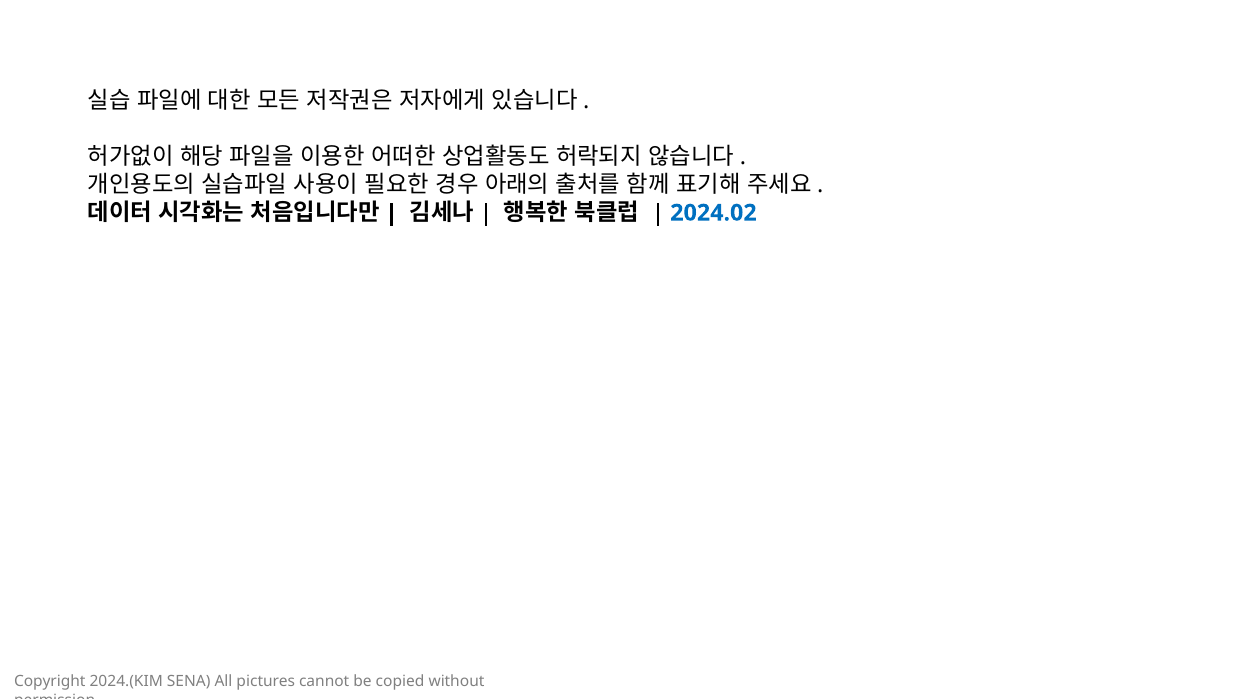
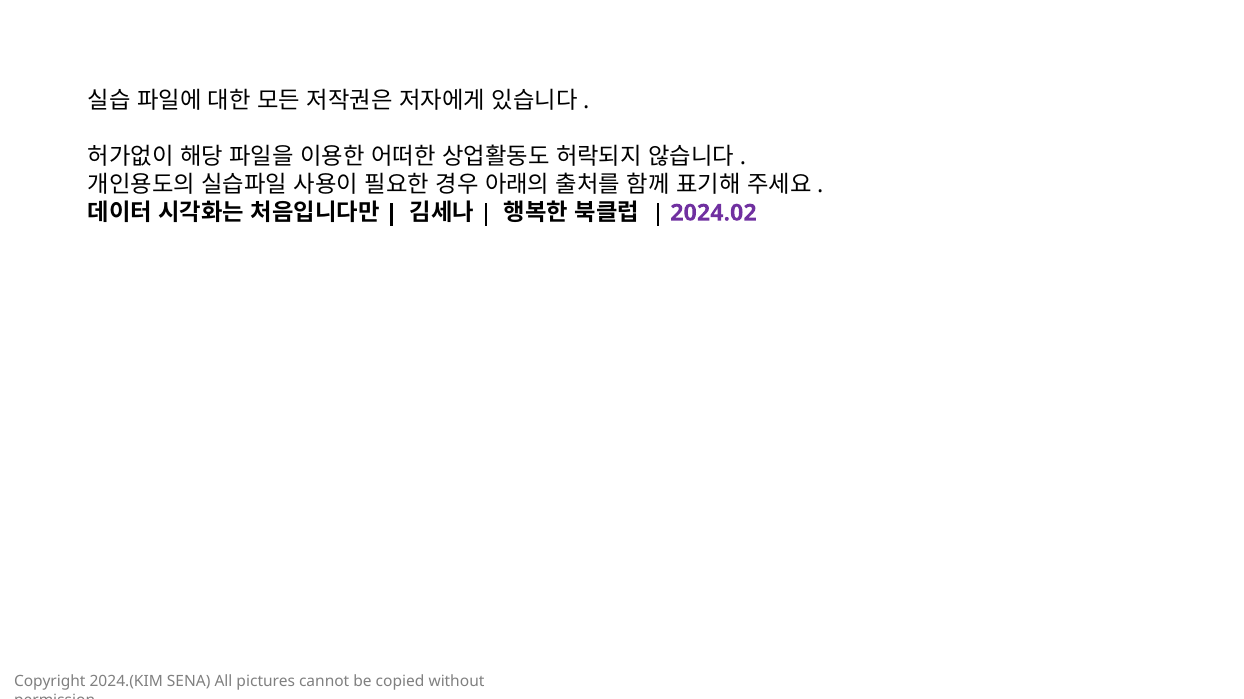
2024.02 colour: blue -> purple (713, 213)
